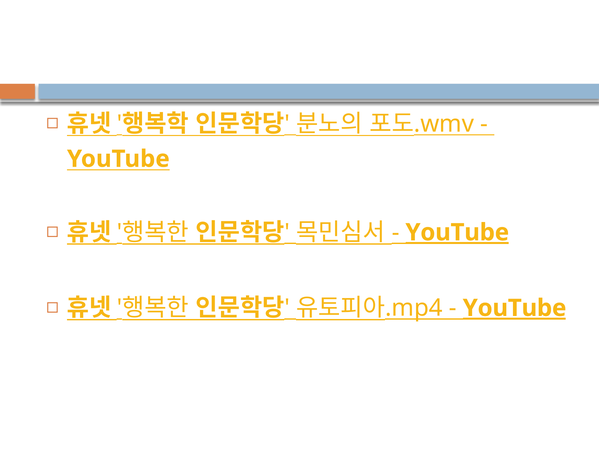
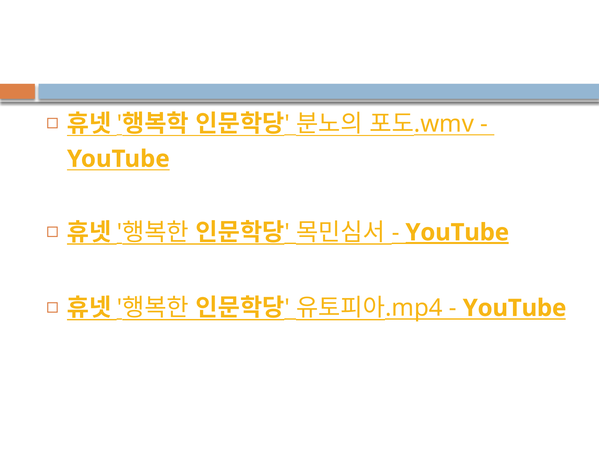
YouTube underline: present -> none (515, 308)
